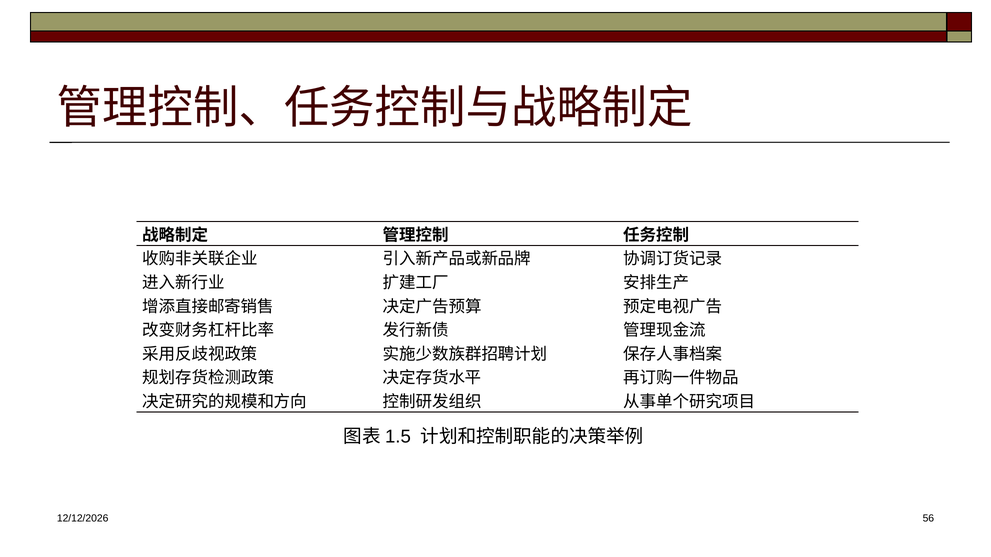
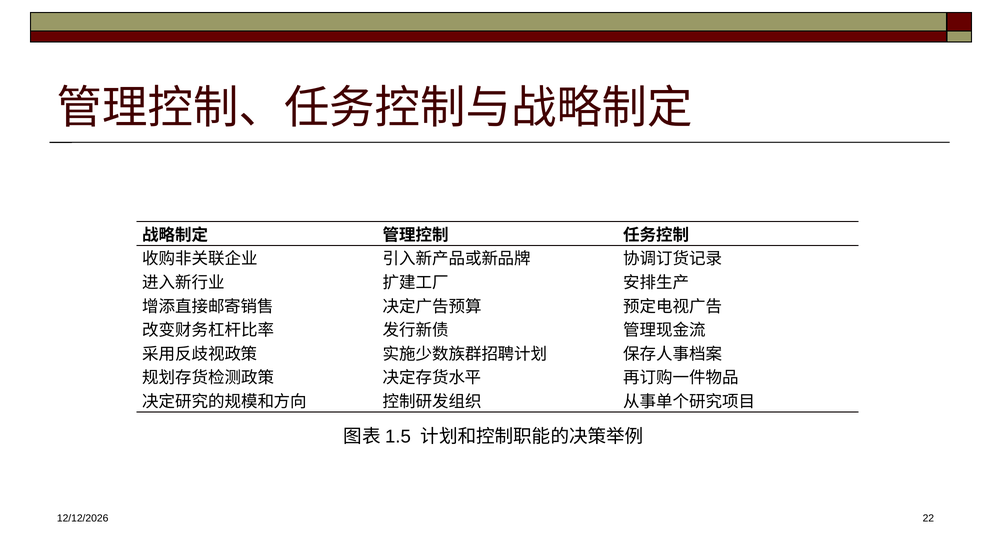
56: 56 -> 22 (928, 519)
